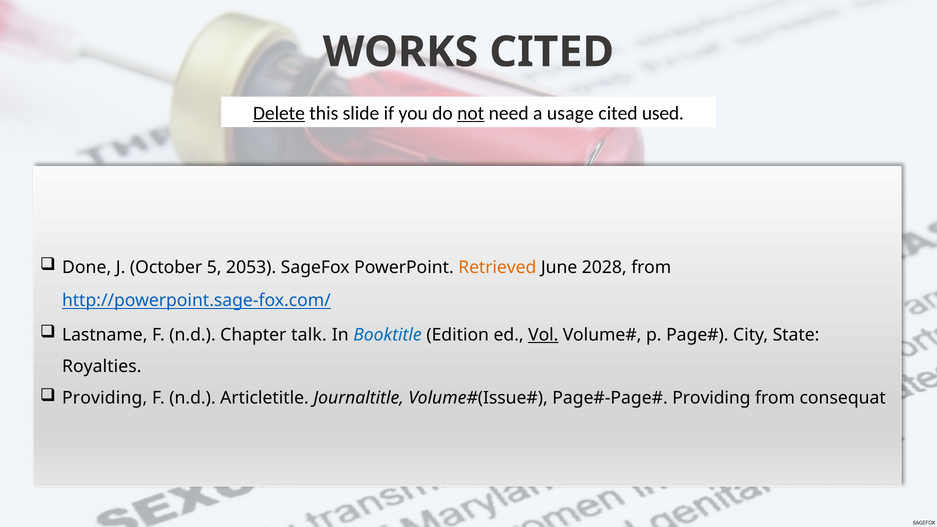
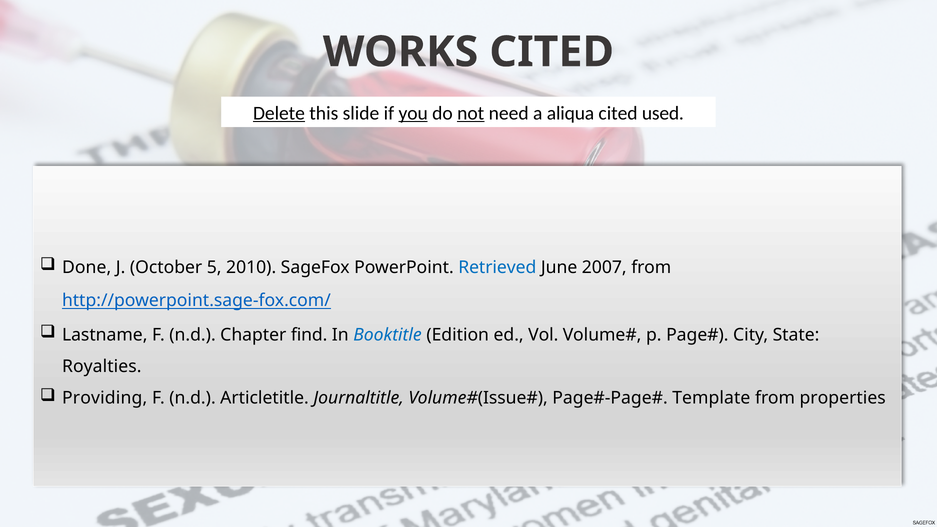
you underline: none -> present (413, 113)
usage: usage -> aliqua (571, 113)
2053: 2053 -> 2010 (251, 267)
Retrieved colour: orange -> blue (497, 267)
2028: 2028 -> 2007 (604, 267)
talk: talk -> find (309, 335)
Vol underline: present -> none (543, 335)
Providing: Providing -> Template (711, 398)
consequat: consequat -> properties (843, 398)
